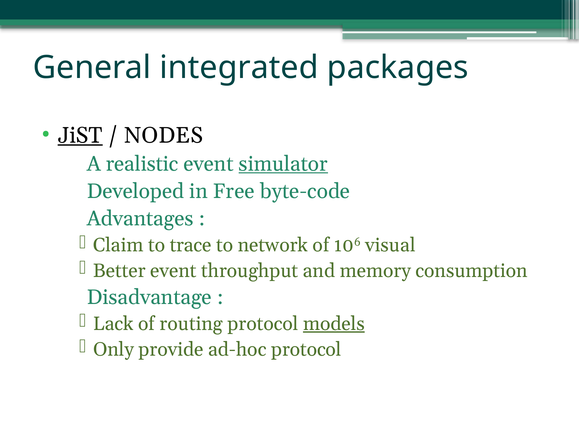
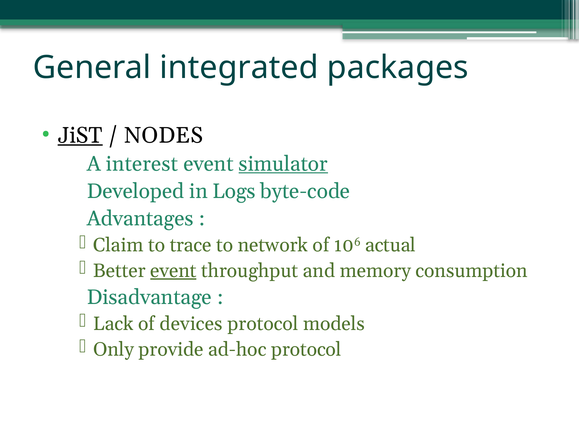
realistic: realistic -> interest (142, 164)
Free: Free -> Logs (234, 191)
visual: visual -> actual (390, 245)
event underline: none -> present (173, 271)
routing: routing -> devices (191, 324)
models underline: present -> none (334, 324)
